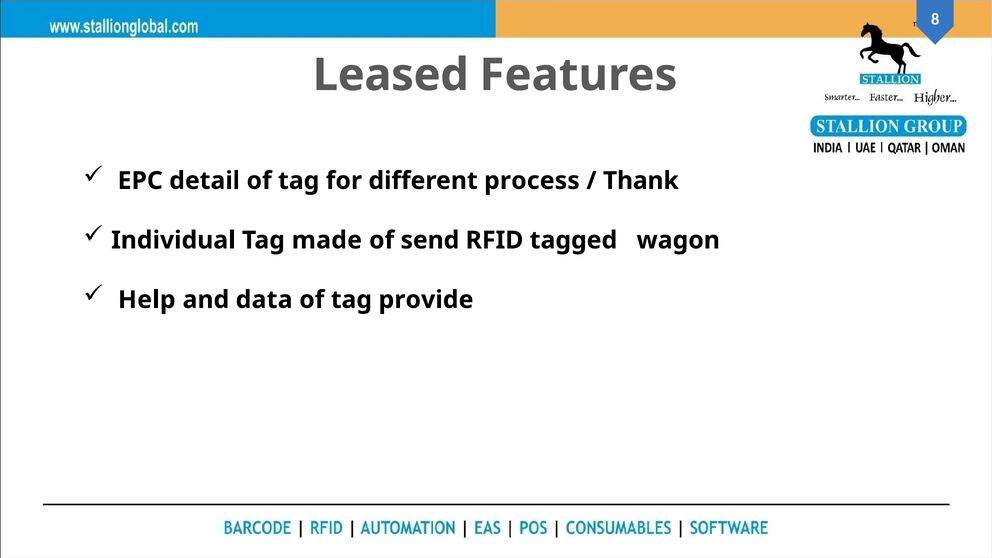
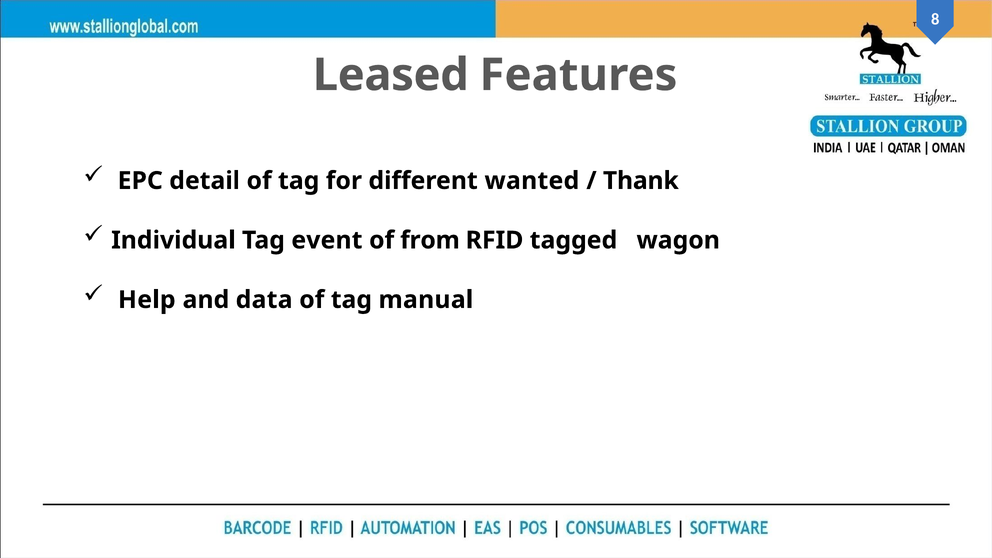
process: process -> wanted (532, 181)
made: made -> event (327, 240)
send: send -> from (430, 240)
provide: provide -> manual (426, 300)
